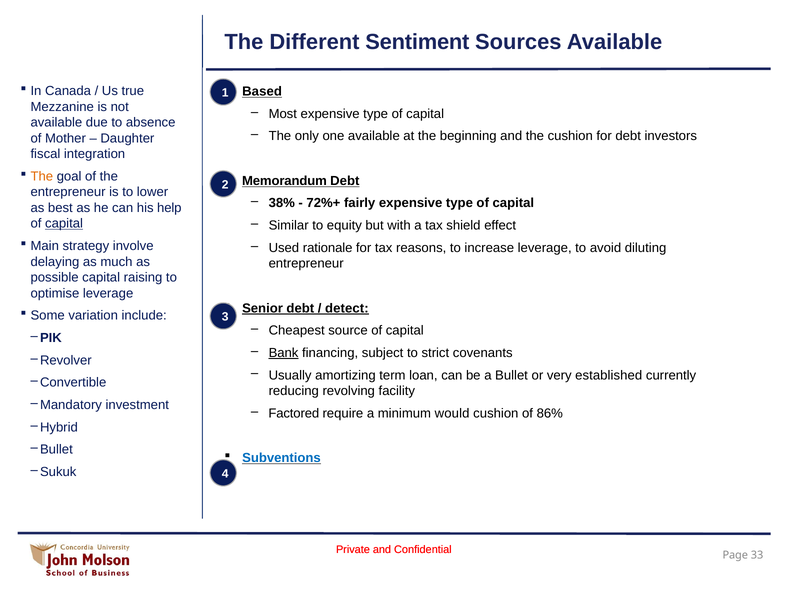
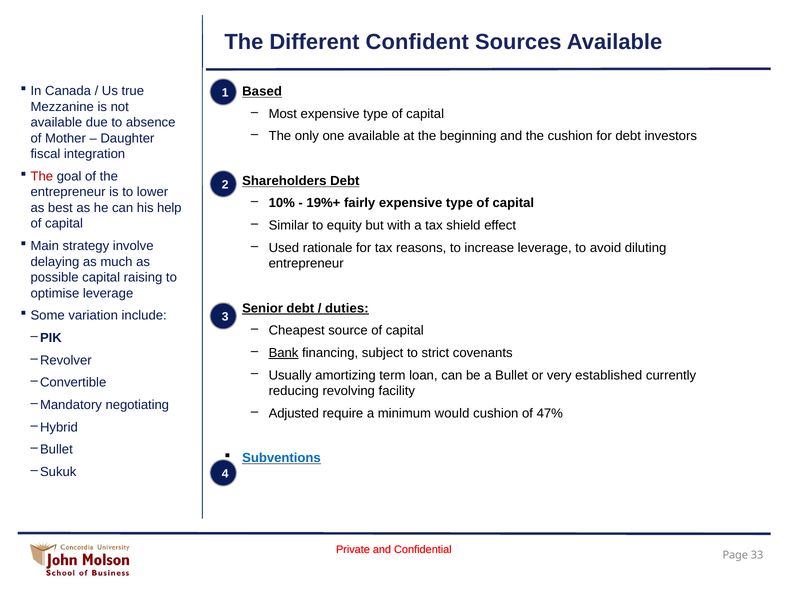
Sentiment: Sentiment -> Confident (417, 42)
The colour: orange -> red (42, 176)
Memorandum: Memorandum -> Shareholders (284, 181)
38%: 38% -> 10% (282, 203)
72%+: 72%+ -> 19%+ (323, 203)
capital underline: present -> none (64, 224)
detect: detect -> duties (347, 308)
investment: investment -> negotiating (137, 405)
Factored: Factored -> Adjusted (294, 413)
86%: 86% -> 47% (550, 413)
